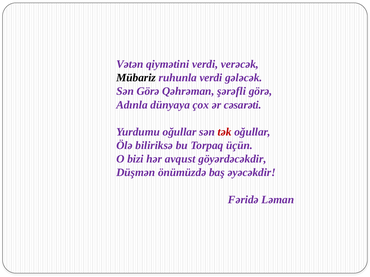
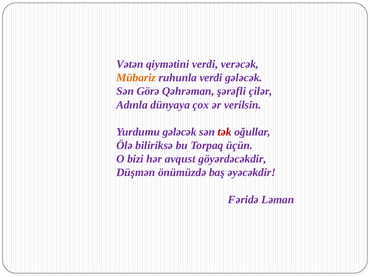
Mübariz colour: black -> orange (136, 78)
şərəfli görə: görə -> çilər (261, 91)
cəsarəti: cəsarəti -> verilsin (243, 105)
Yurdumu oğullar: oğullar -> gələcək (180, 132)
